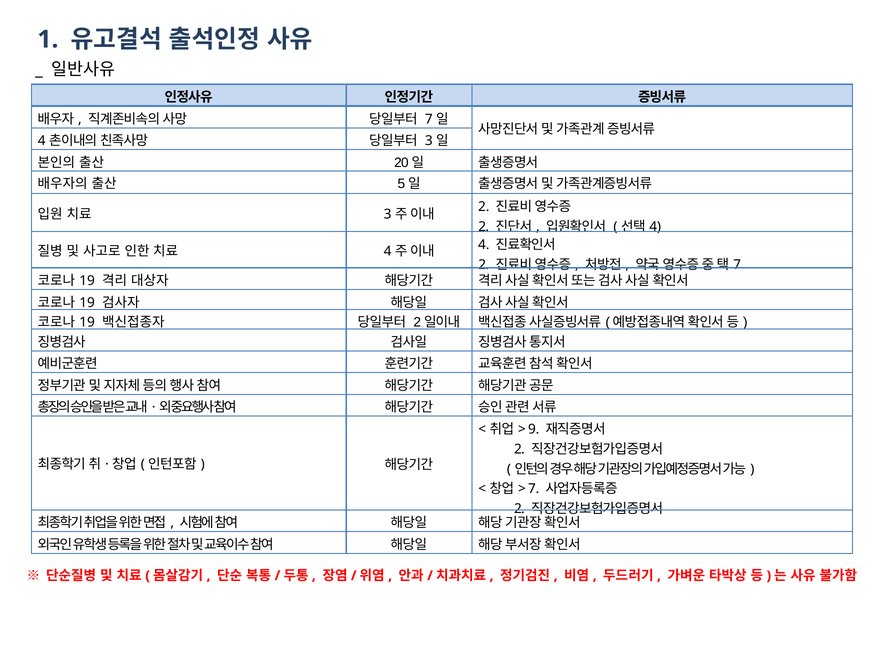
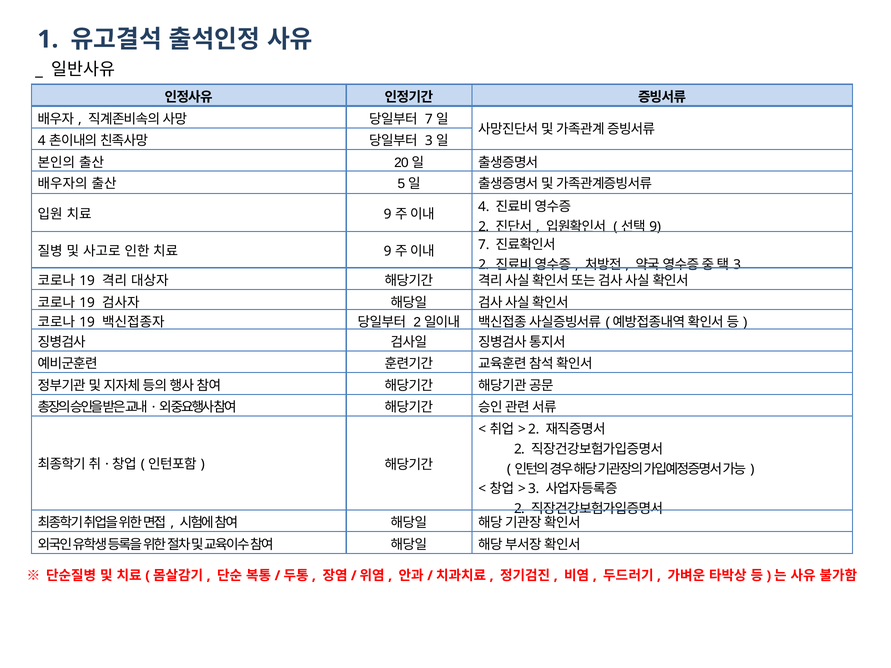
3: 3 -> 9 (388, 214)
2: 2 -> 4 (484, 207)
4: 4 -> 9 (655, 227)
4: 4 -> 9 (388, 251)
4: 4 -> 7 (484, 245)
7: 7 -> 3 (737, 265)
9: 9 -> 2 (534, 429)
7: 7 -> 3 (534, 489)
